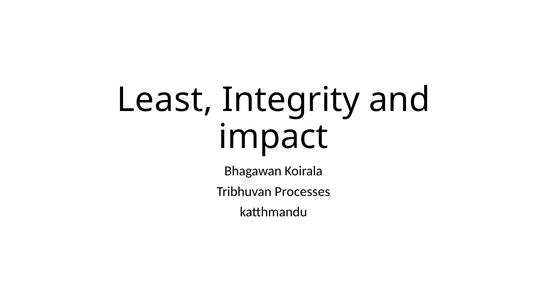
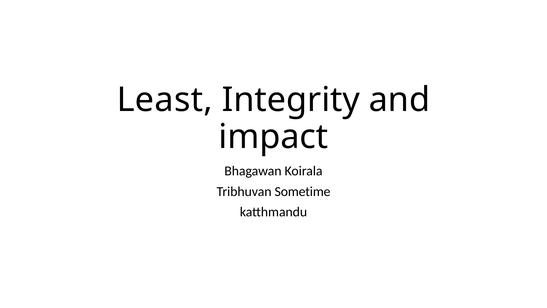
Processes: Processes -> Sometime (303, 191)
